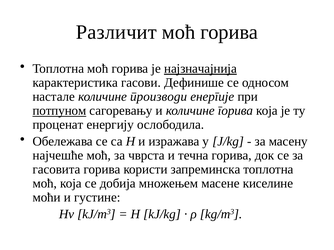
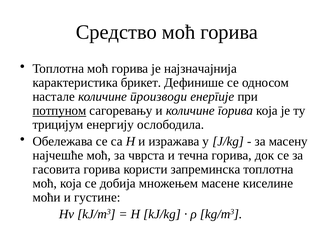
Различит: Различит -> Средство (116, 32)
најзначајнија underline: present -> none (200, 69)
гасови: гасови -> брикет (141, 83)
проценат: проценат -> трицијум (58, 125)
